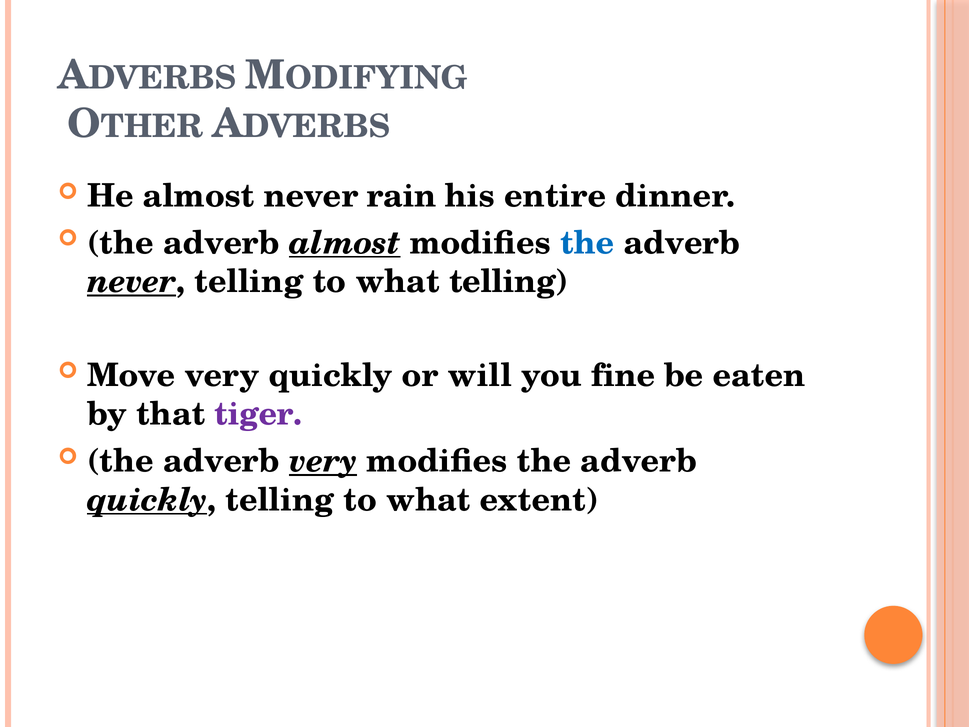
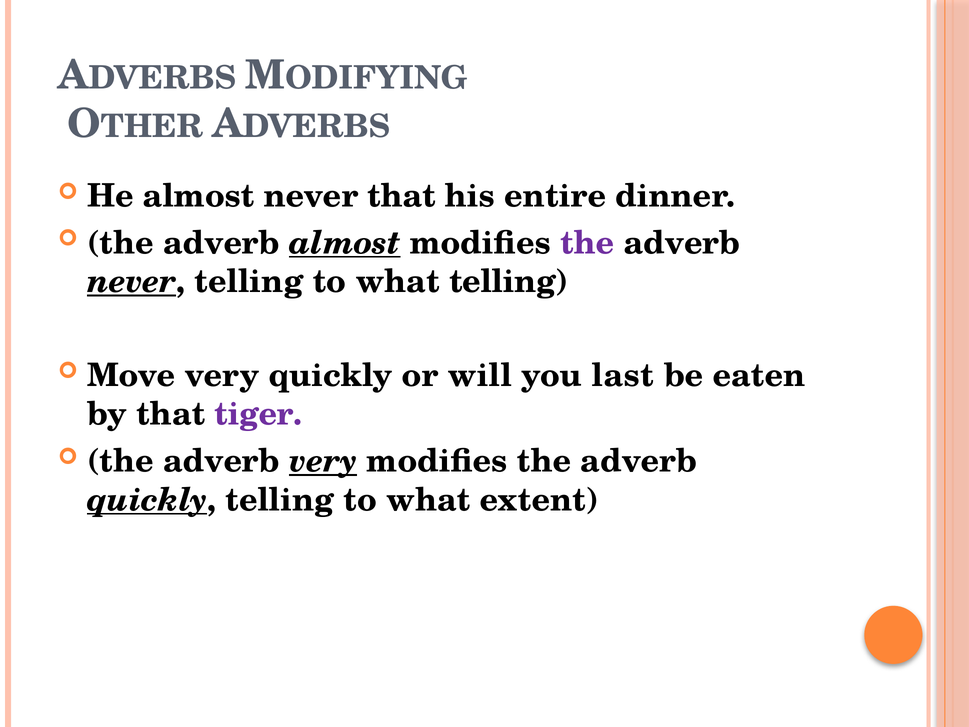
never rain: rain -> that (402, 196)
the colour: blue -> purple (587, 243)
fine: fine -> last (623, 375)
